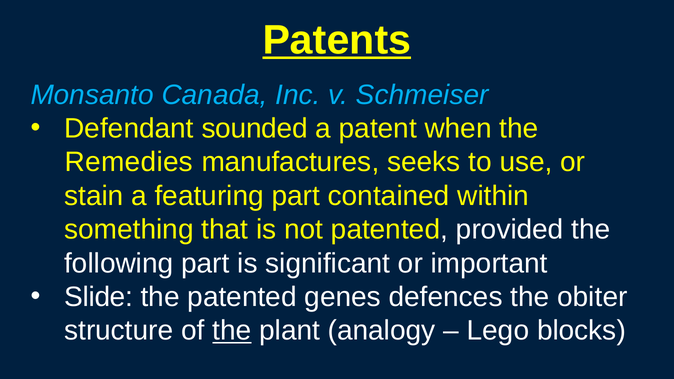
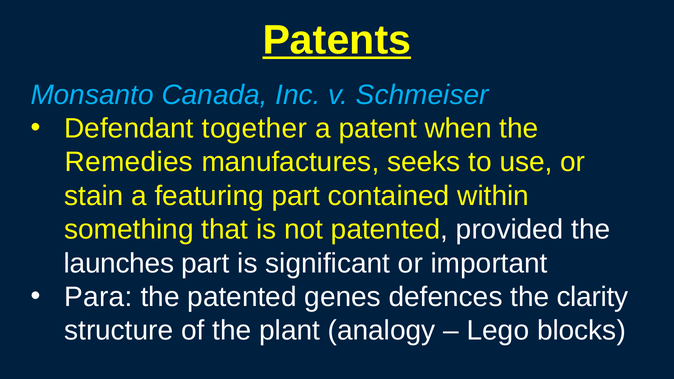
sounded: sounded -> together (254, 129)
following: following -> launches (119, 263)
Slide: Slide -> Para (98, 297)
obiter: obiter -> clarity (593, 297)
the underline: present -> none (232, 331)
